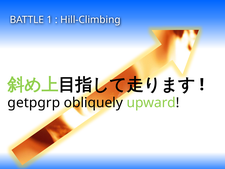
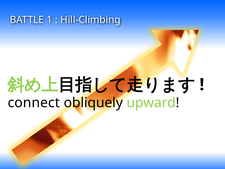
getpgrp: getpgrp -> connect (34, 103)
